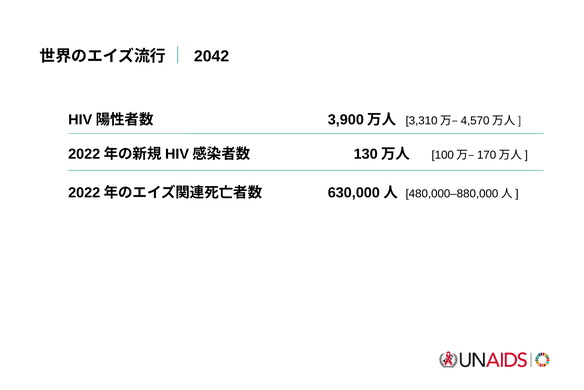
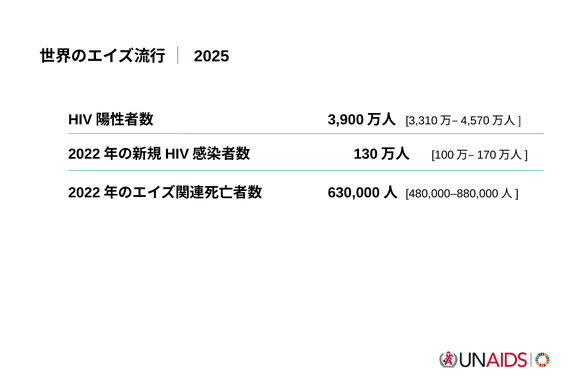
2042: 2042 -> 2025 (212, 56)
